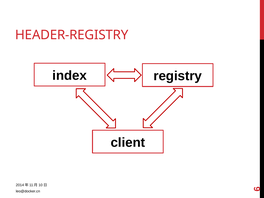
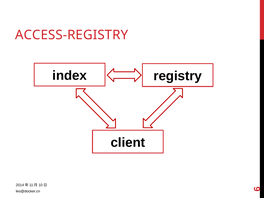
HEADER-REGISTRY: HEADER-REGISTRY -> ACCESS-REGISTRY (72, 35)
